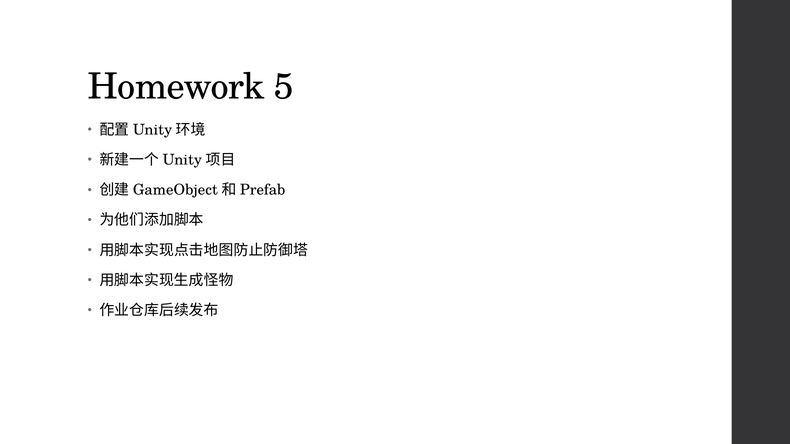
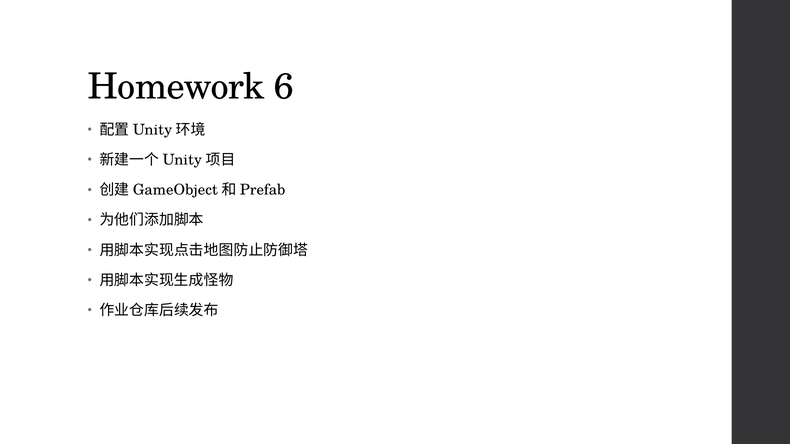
5: 5 -> 6 (284, 87)
